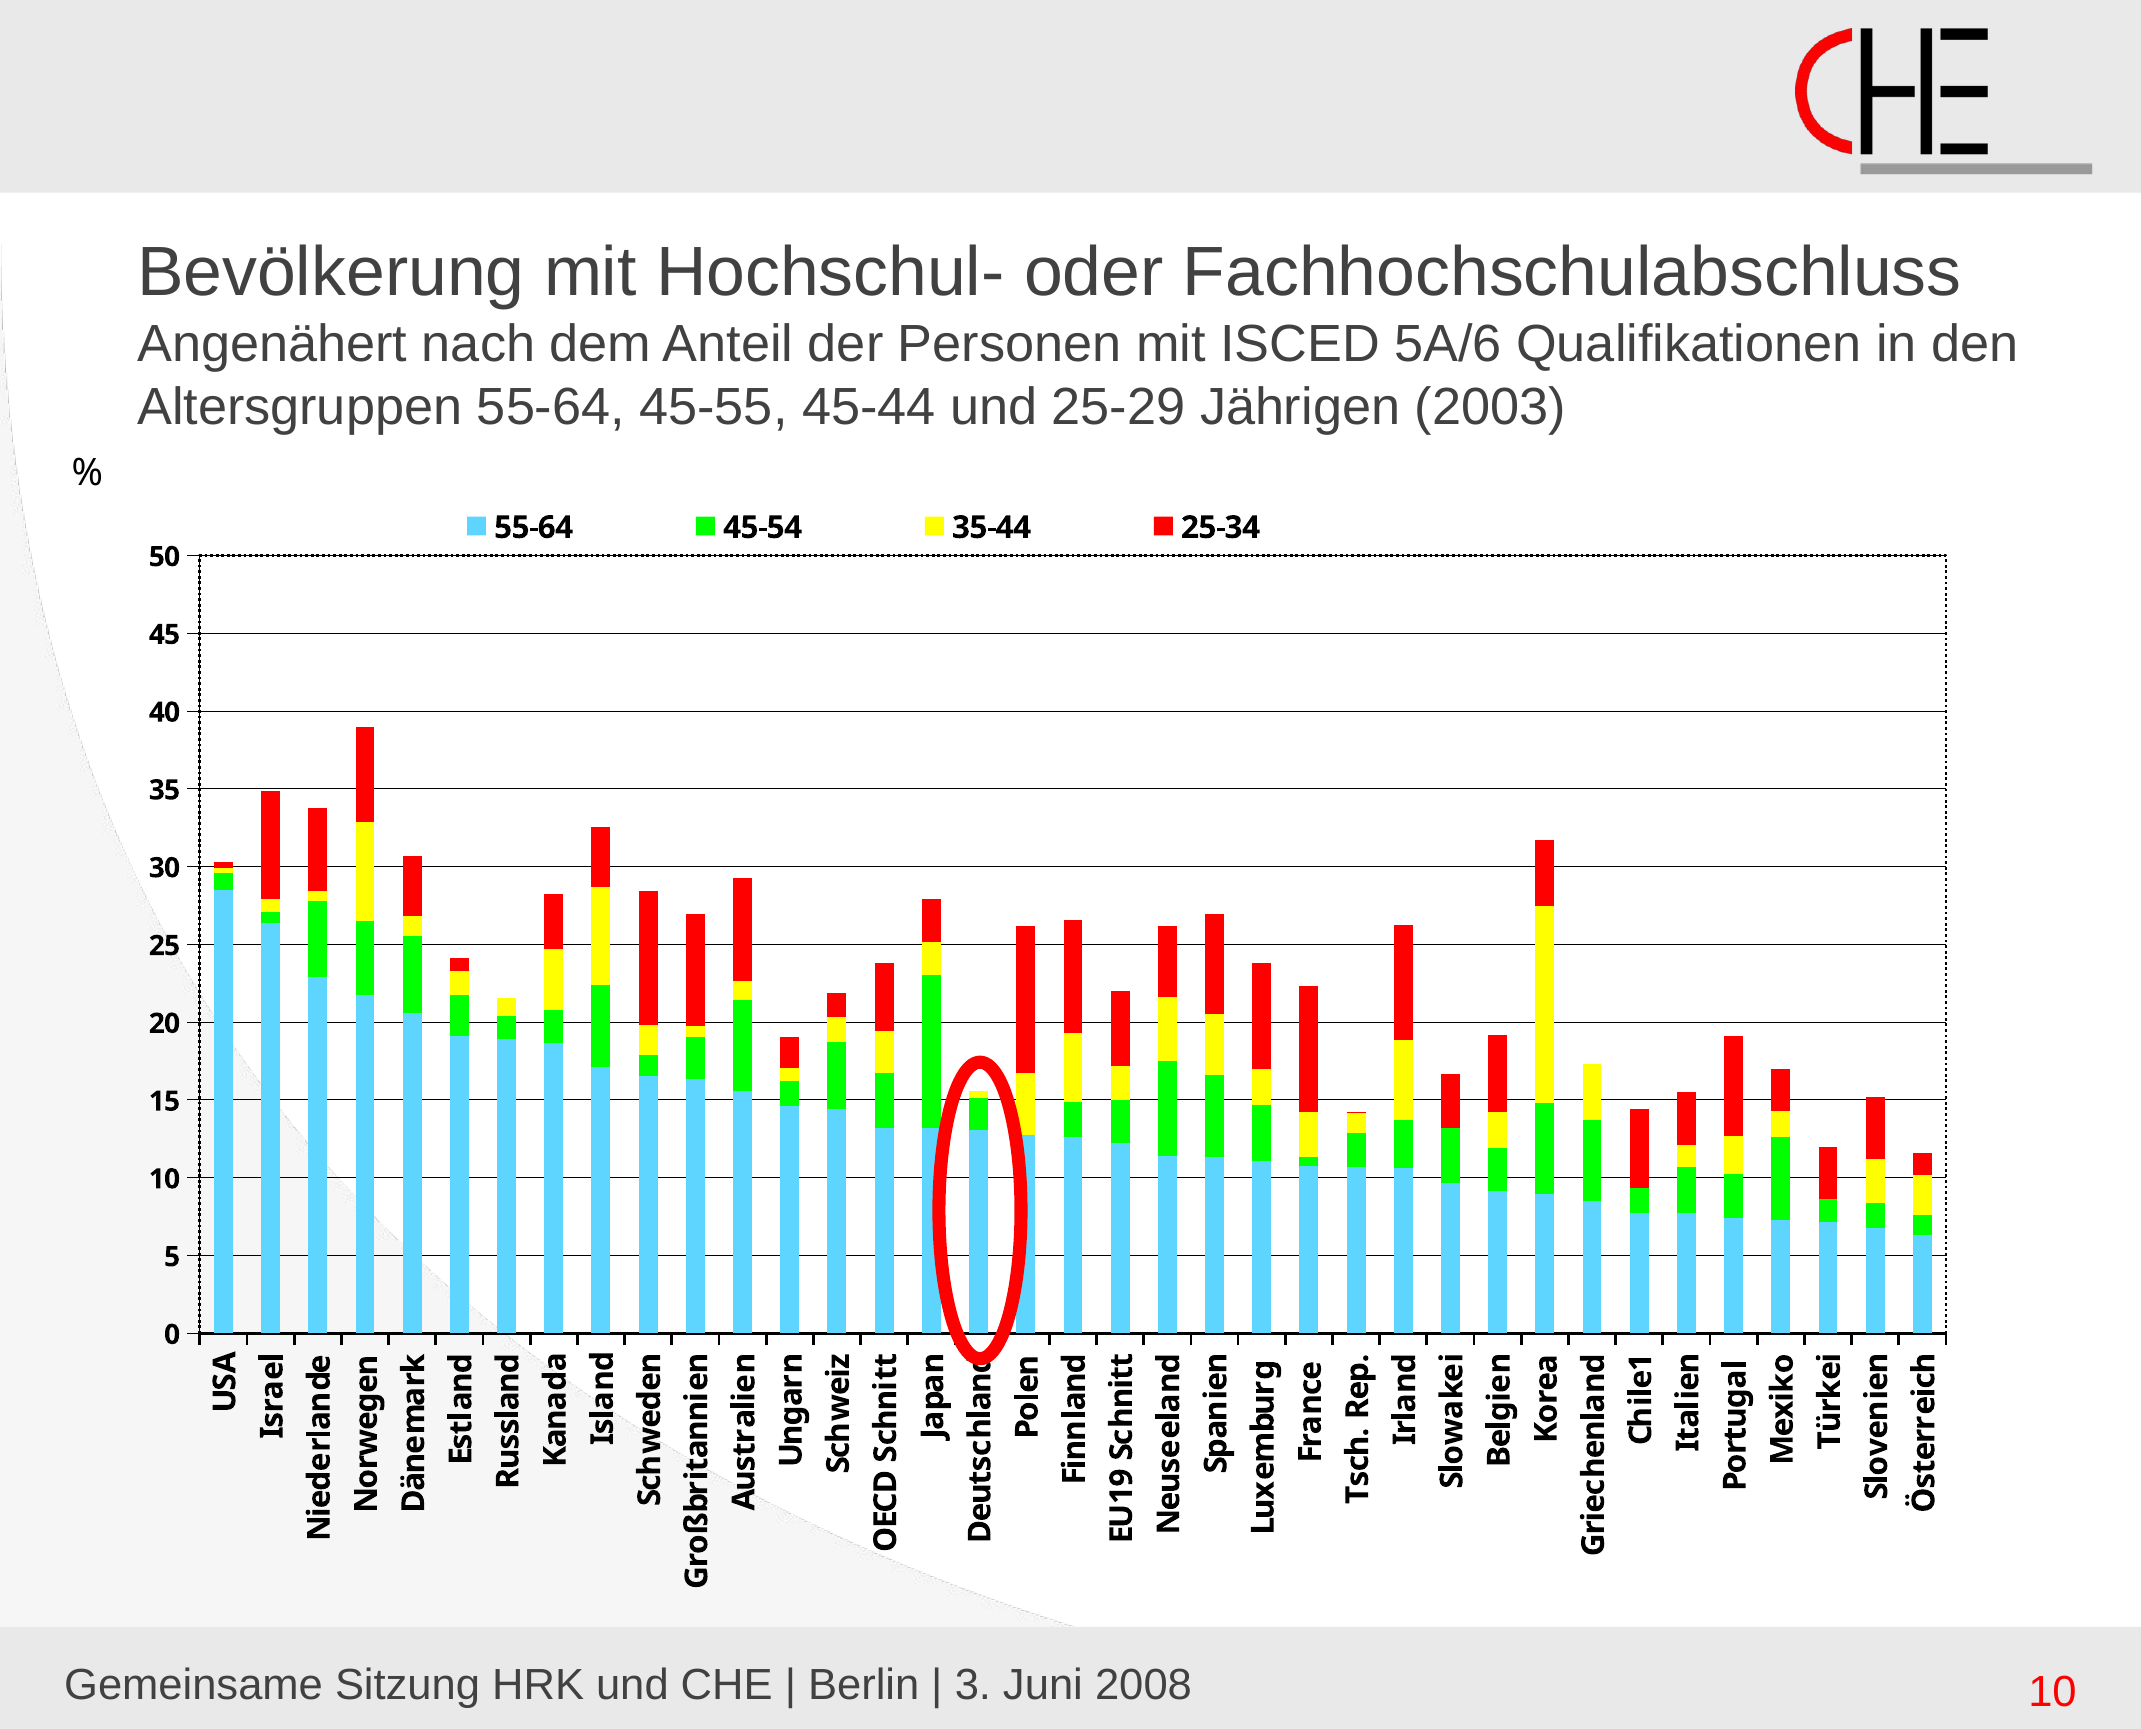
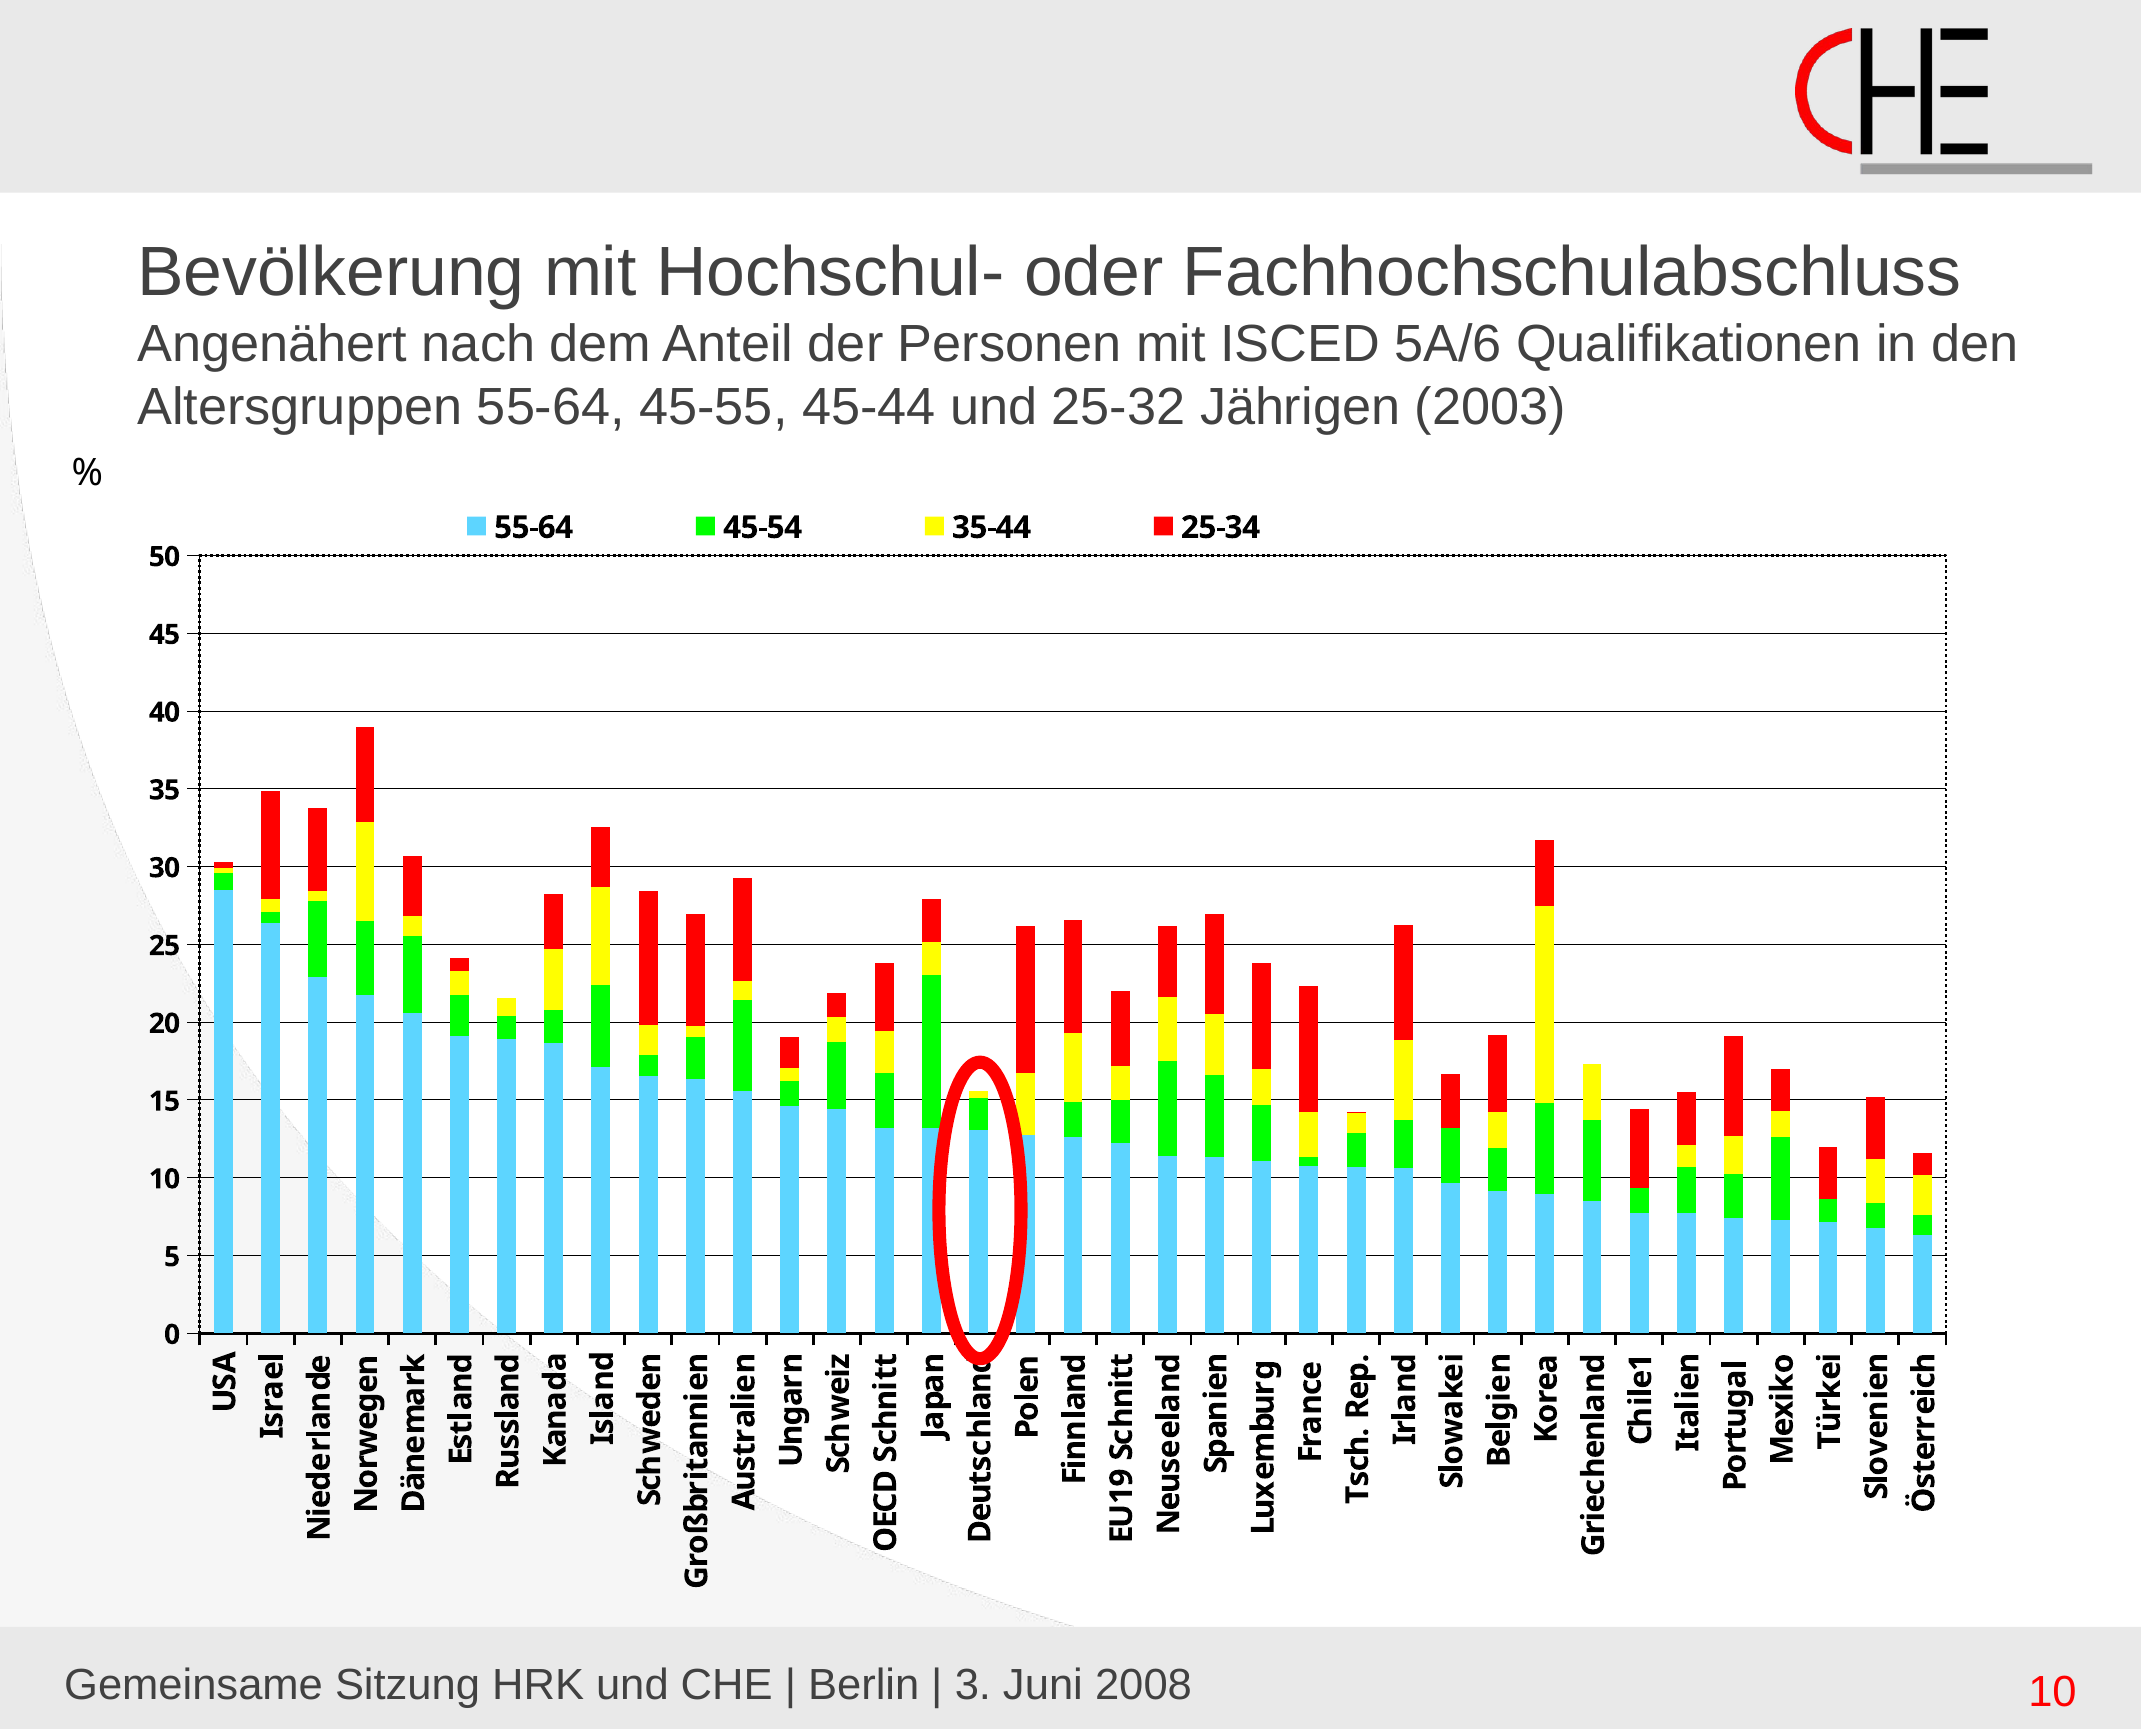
25-29: 25-29 -> 25-32 (1119, 407)
